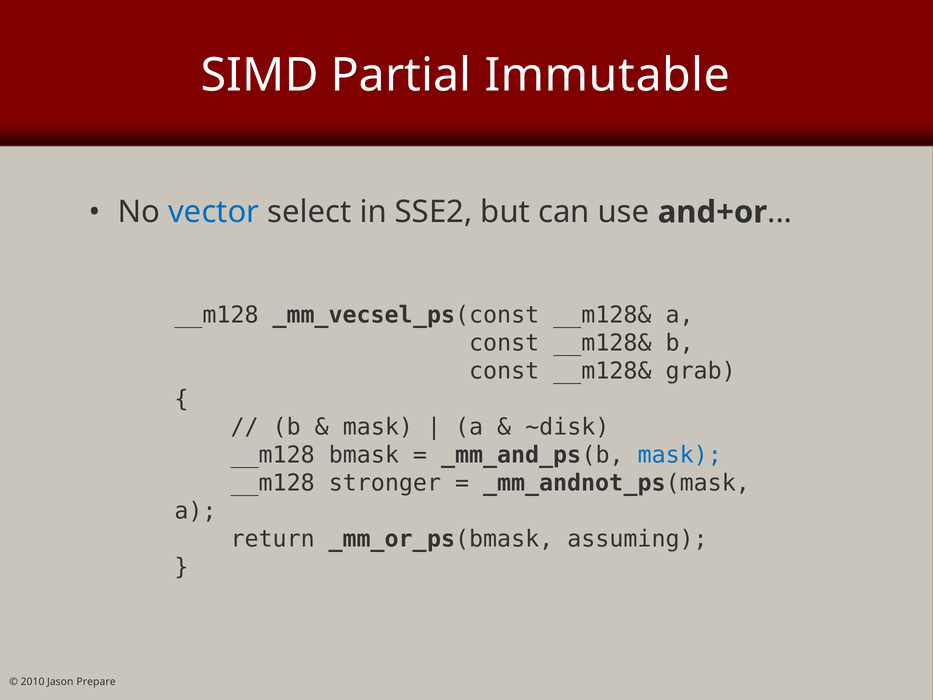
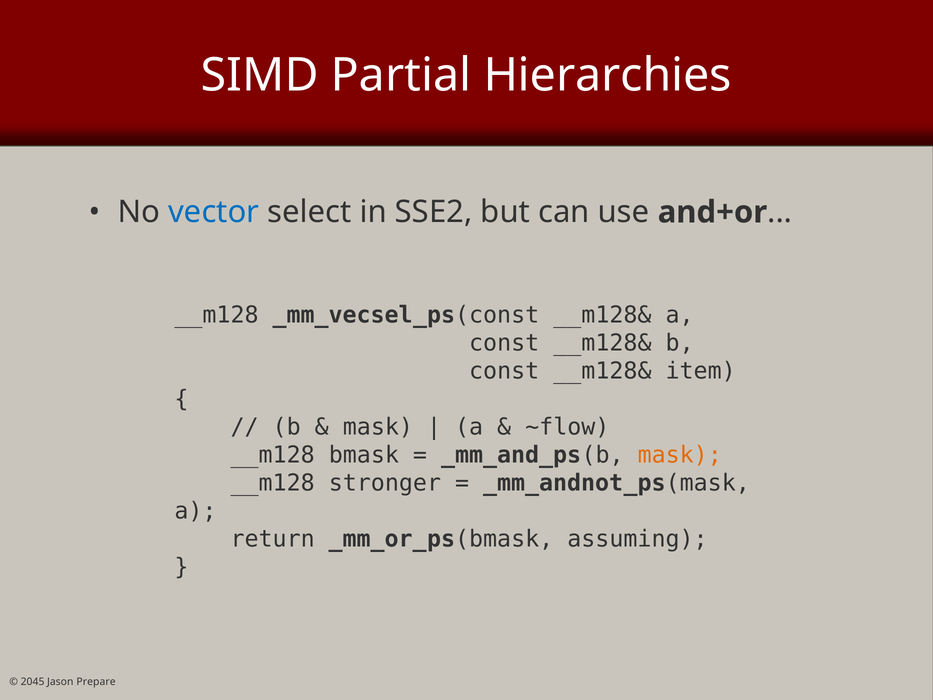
Immutable: Immutable -> Hierarchies (608, 75)
grab: grab -> item (701, 371)
~disk: ~disk -> ~flow (567, 427)
mask colour: blue -> orange (680, 455)
2010: 2010 -> 2045 (33, 682)
